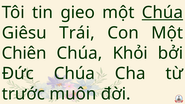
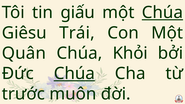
gieo: gieo -> giấu (78, 13)
Chiên: Chiên -> Quân (24, 53)
Chúa underline: none -> present (74, 74)
